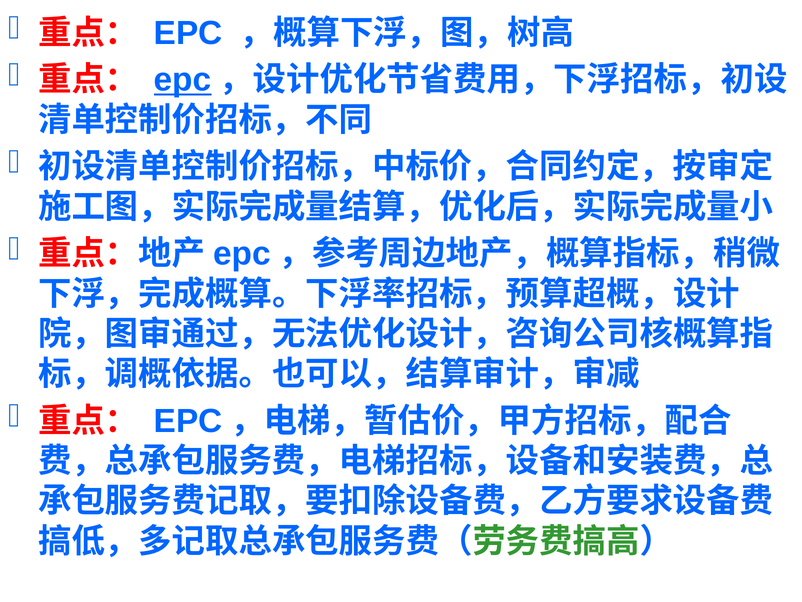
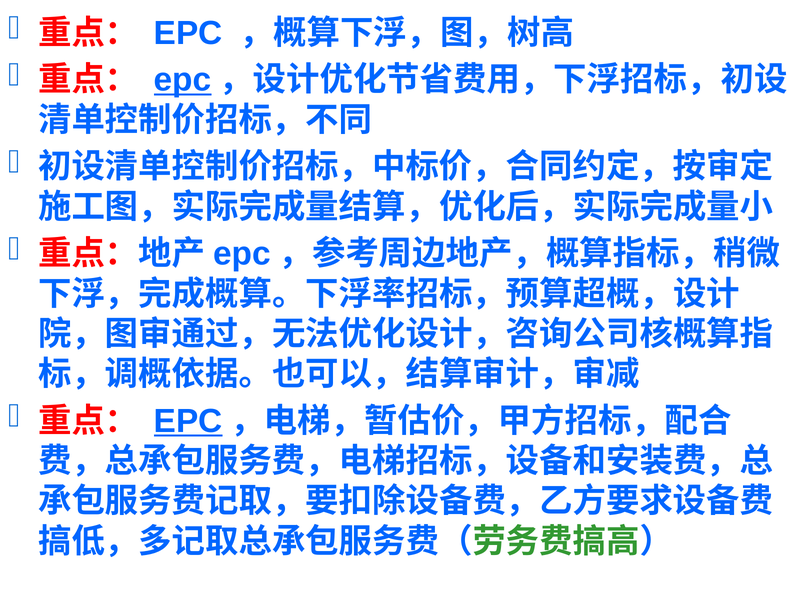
EPC underline: none -> present (188, 421)
